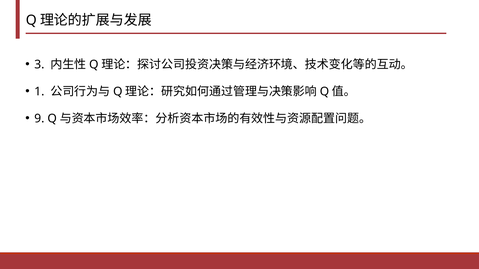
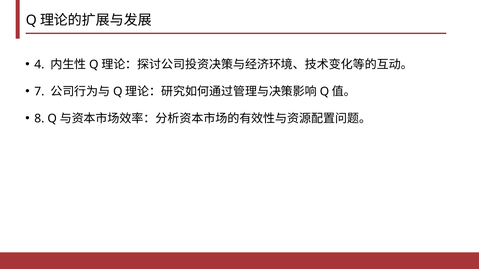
3: 3 -> 4 (39, 65)
1: 1 -> 7 (39, 92)
9: 9 -> 8 (39, 119)
